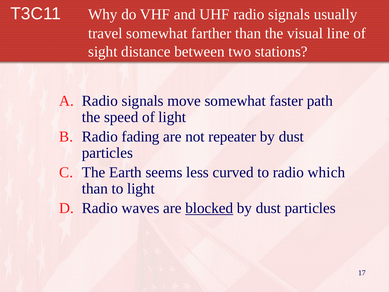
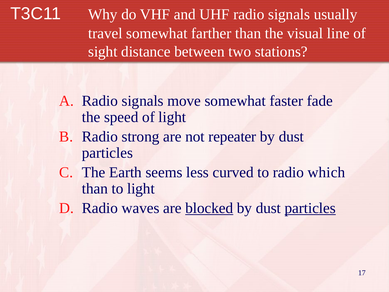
path: path -> fade (320, 101)
fading: fading -> strong (141, 137)
particles underline: none -> present (310, 208)
